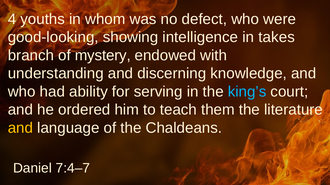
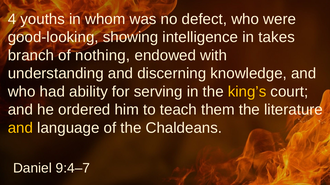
mystery: mystery -> nothing (103, 56)
king’s colour: light blue -> yellow (247, 92)
7:4–7: 7:4–7 -> 9:4–7 (73, 169)
